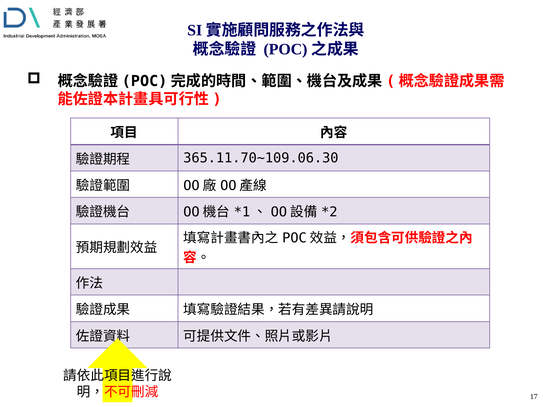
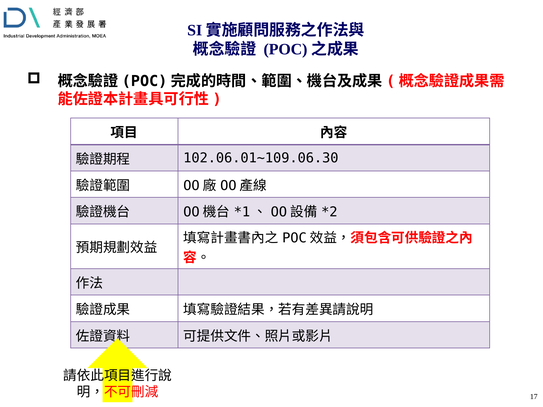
365.11.70~109.06.30: 365.11.70~109.06.30 -> 102.06.01~109.06.30 (261, 158)
